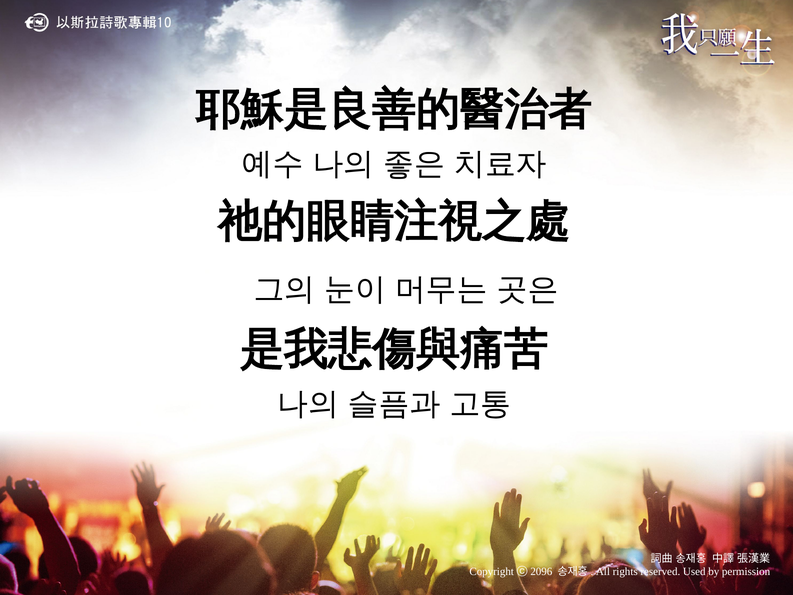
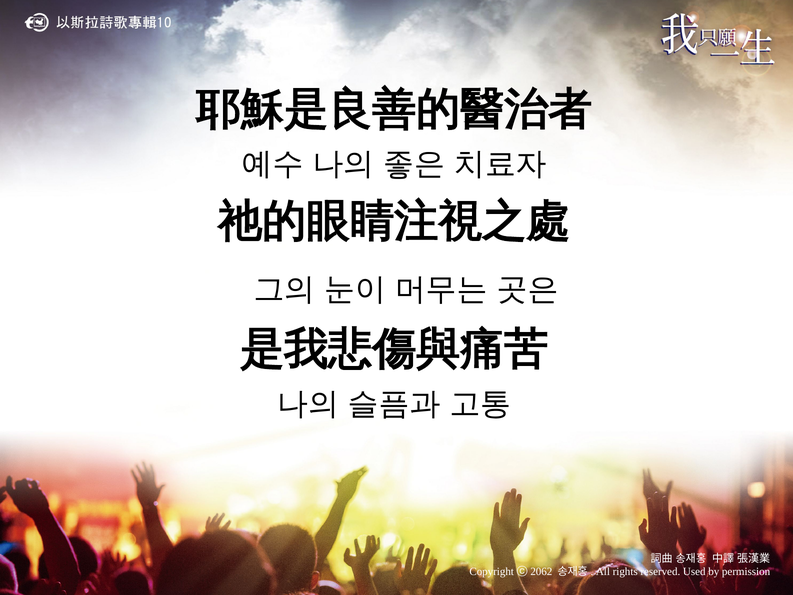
2096: 2096 -> 2062 (541, 571)
